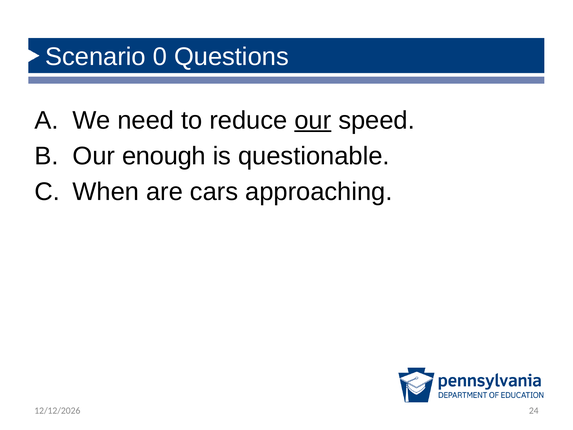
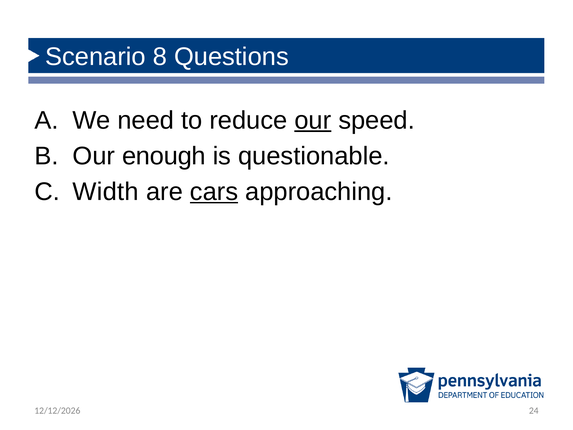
0: 0 -> 8 (160, 57)
When: When -> Width (106, 192)
cars underline: none -> present (214, 192)
